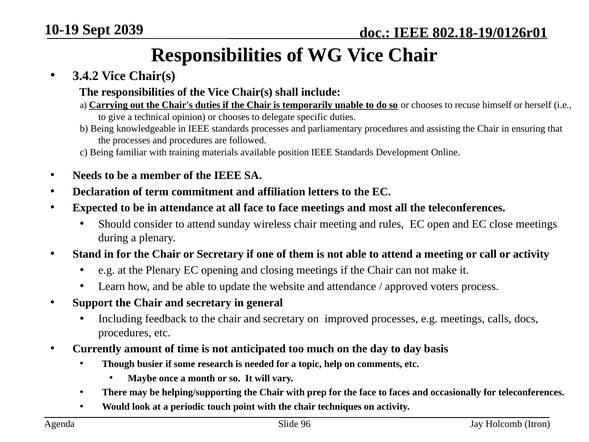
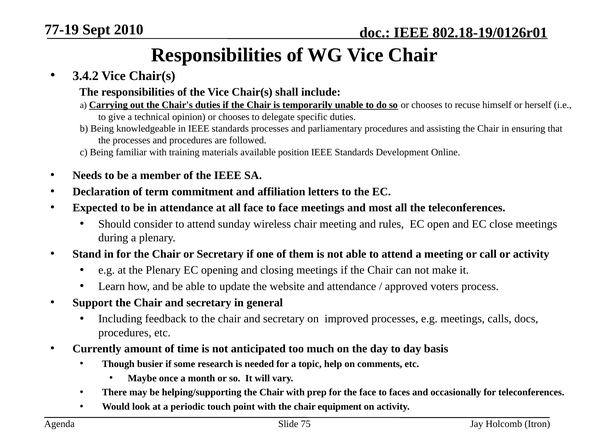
10-19: 10-19 -> 77-19 (62, 30)
2039: 2039 -> 2010 (129, 30)
techniques: techniques -> equipment (340, 406)
96: 96 -> 75 (306, 424)
